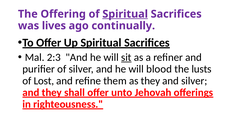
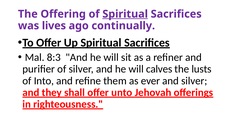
2:3: 2:3 -> 8:3 (54, 57)
sit underline: present -> none (126, 57)
blood: blood -> calves (159, 69)
Lost: Lost -> Into (44, 81)
as they: they -> ever (150, 81)
